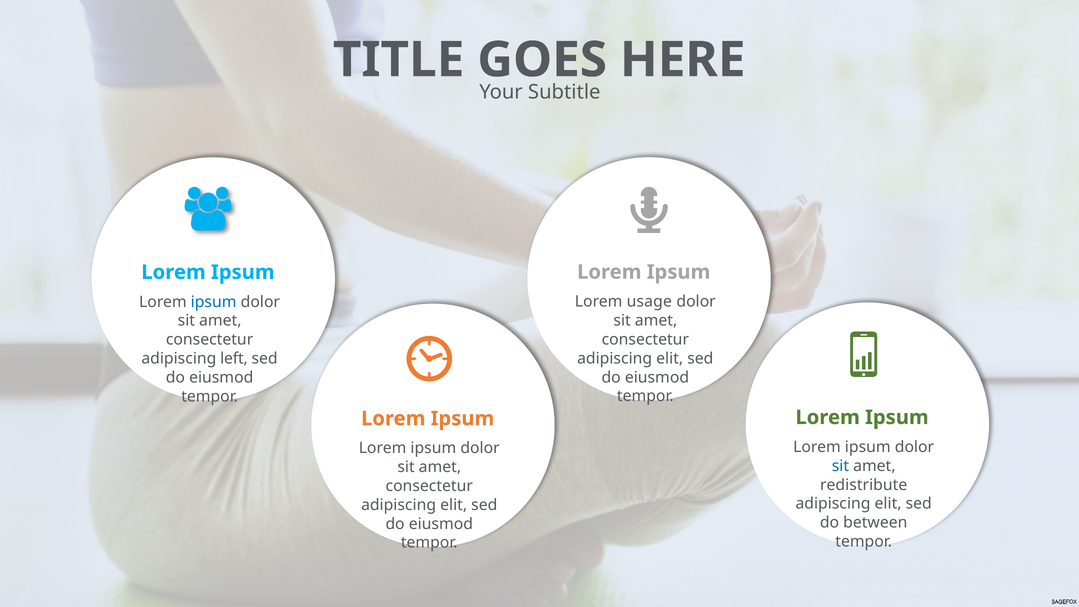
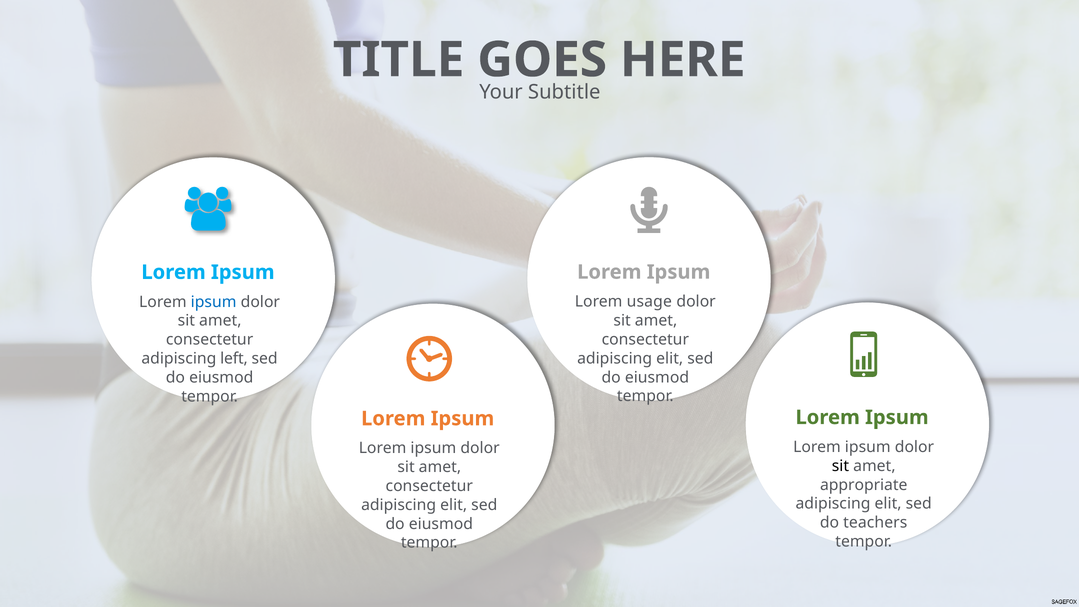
sit colour: blue -> black (840, 466)
redistribute: redistribute -> appropriate (864, 485)
between: between -> teachers (875, 523)
